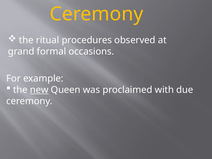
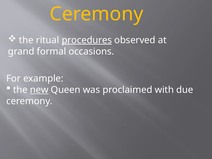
procedures underline: none -> present (87, 40)
